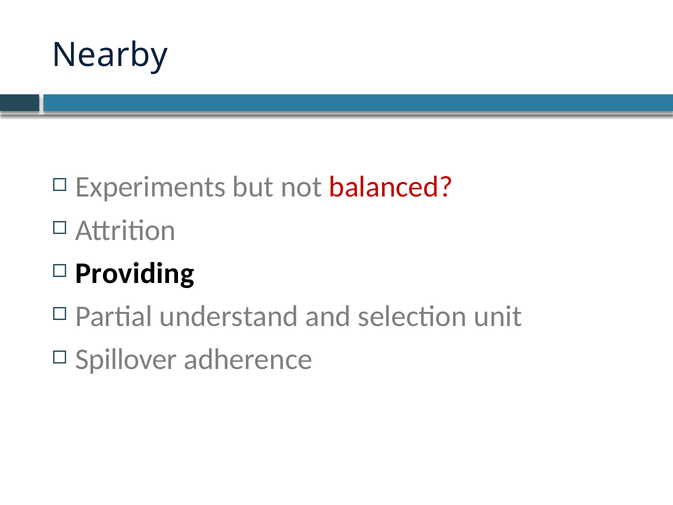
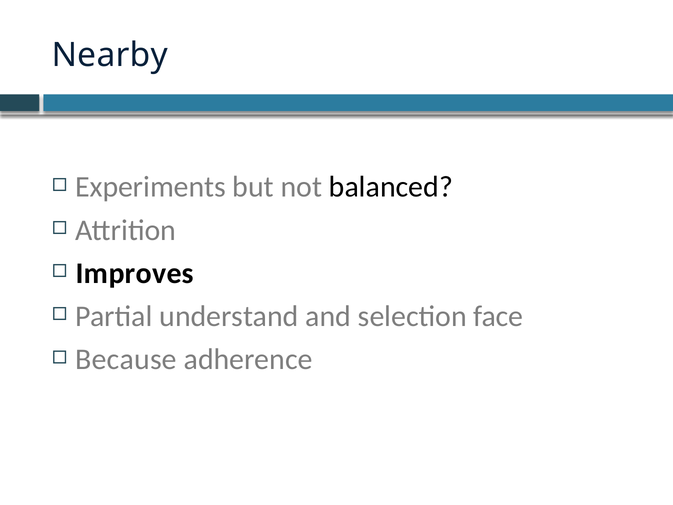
balanced colour: red -> black (391, 187)
Providing: Providing -> Improves (135, 273)
unit: unit -> face (498, 316)
Spillover: Spillover -> Because (126, 359)
